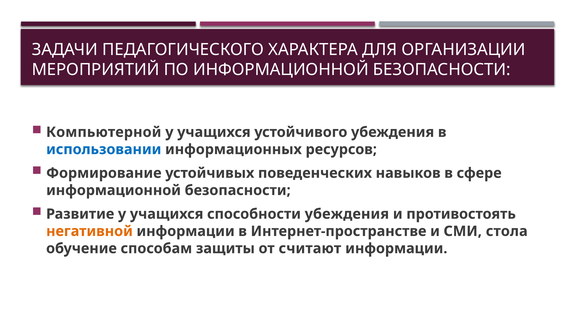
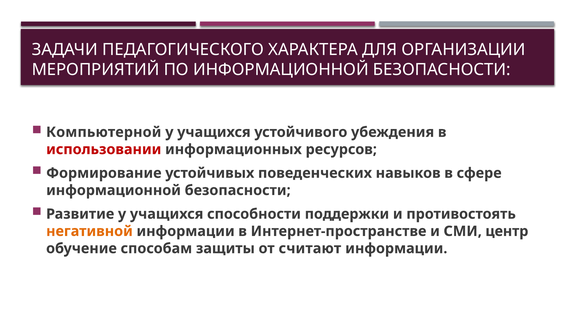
использовании colour: blue -> red (104, 150)
способности убеждения: убеждения -> поддержки (347, 214)
стола: стола -> центр (507, 232)
